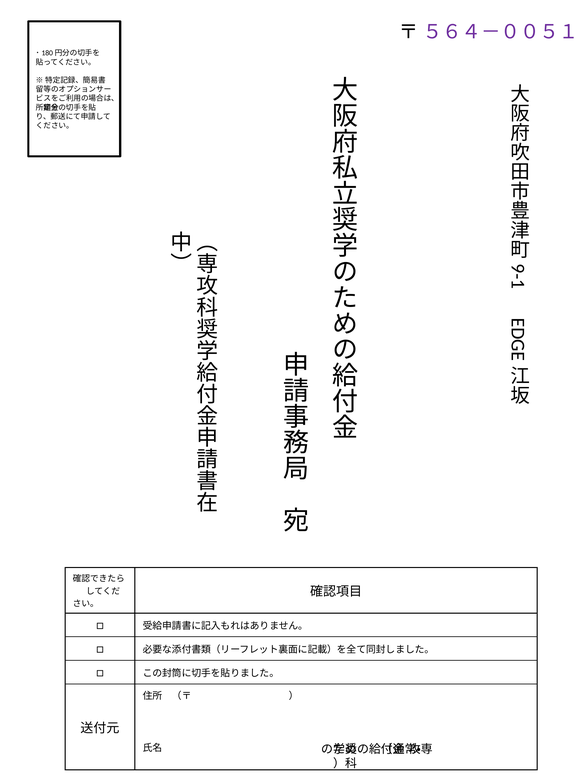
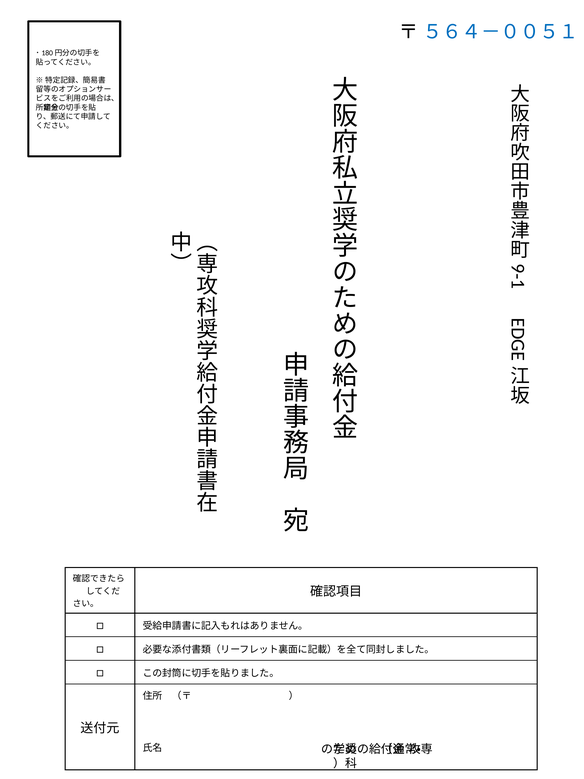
５６４－００５１ colour: purple -> blue (501, 32)
